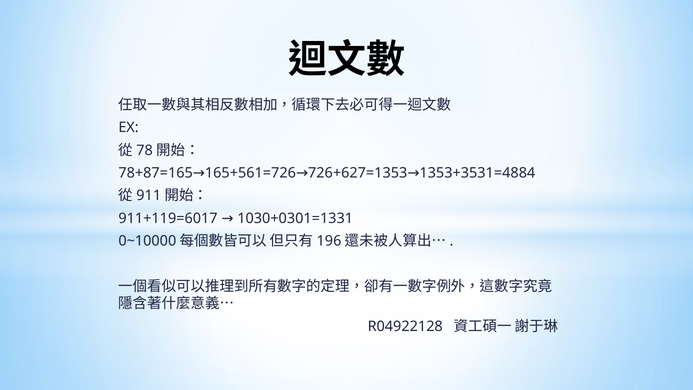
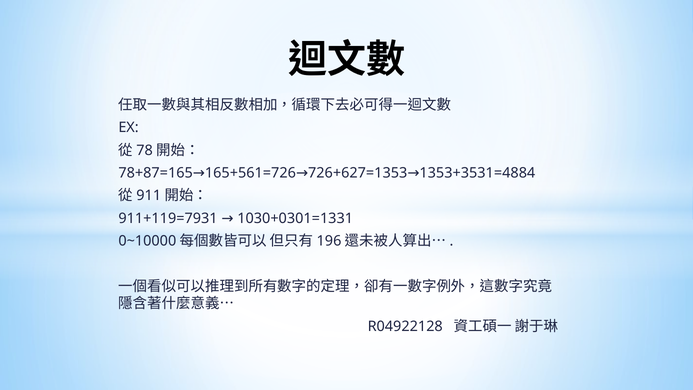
911+119=6017: 911+119=6017 -> 911+119=7931 (168, 218)
